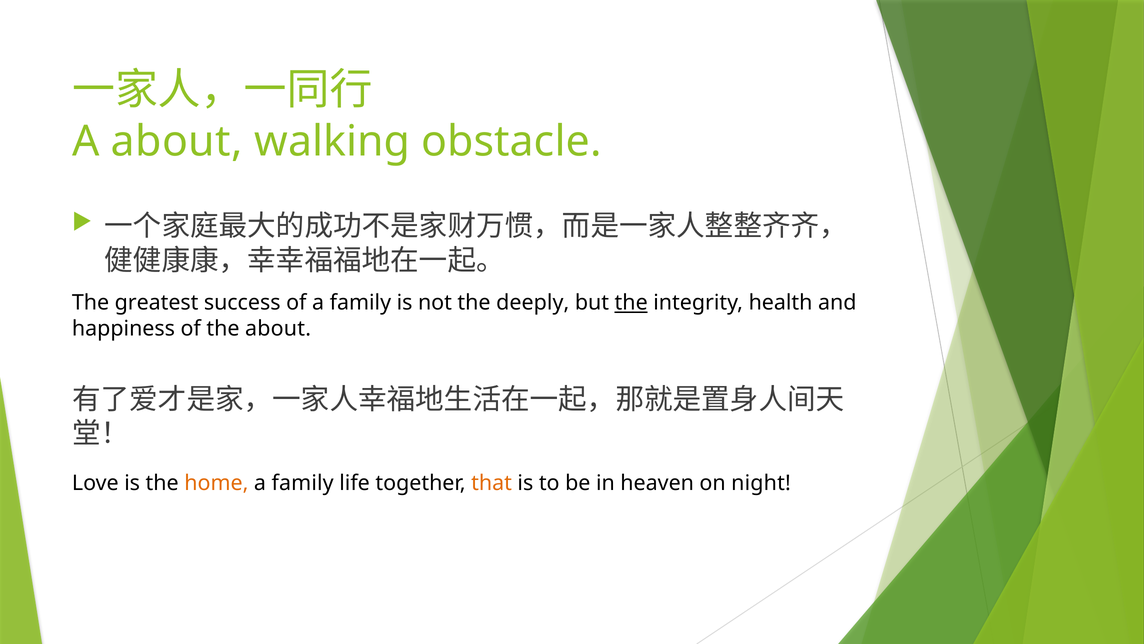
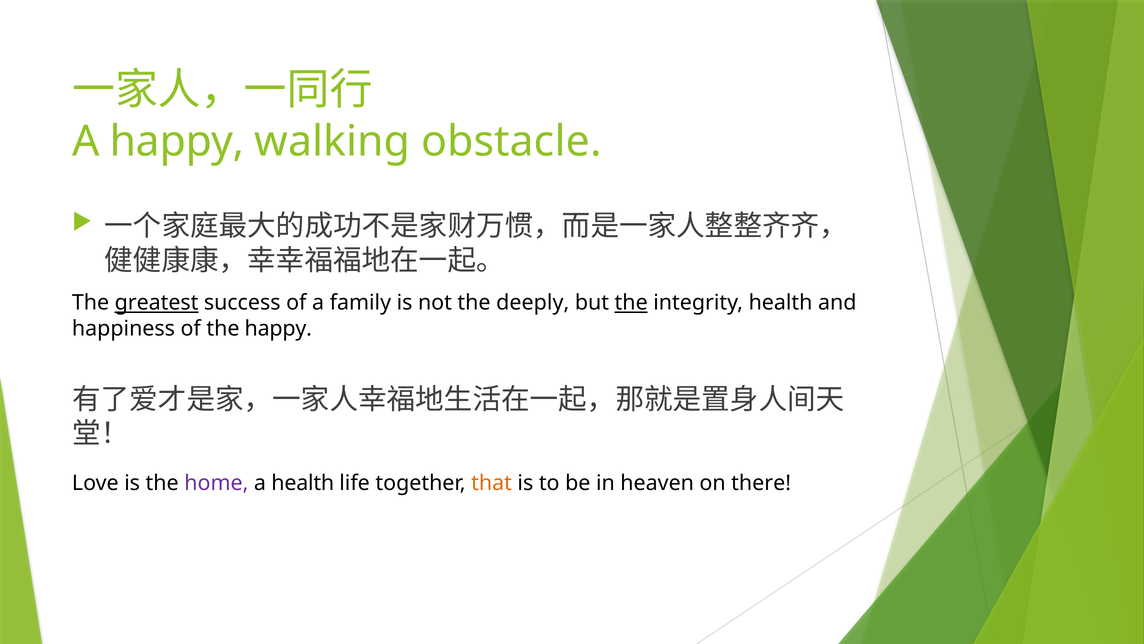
A about: about -> happy (177, 142)
greatest underline: none -> present (157, 303)
the about: about -> happy (278, 328)
home colour: orange -> purple (216, 483)
family: family -> health (303, 483)
night: night -> there (761, 483)
